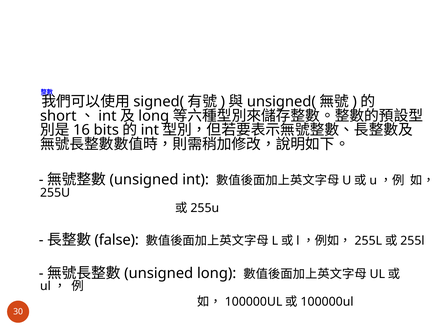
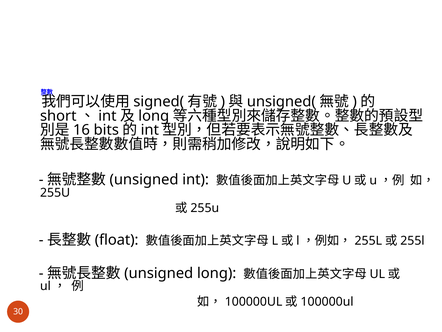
false: false -> float (117, 240)
